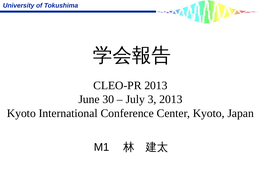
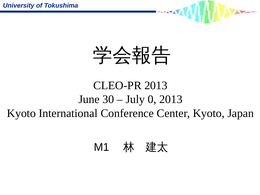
3: 3 -> 0 (152, 99)
